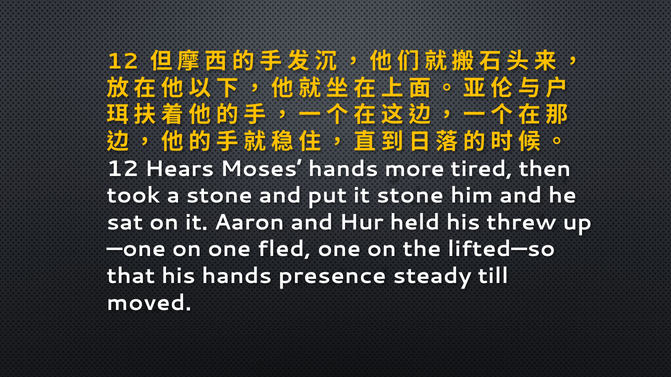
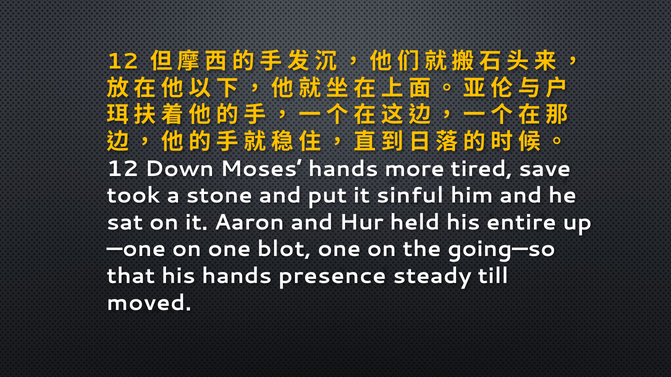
Hears: Hears -> Down (179, 169)
then: then -> save (545, 169)
it stone: stone -> sinful (410, 196)
threw: threw -> entire (521, 223)
fled: fled -> blot (284, 249)
lifted—so: lifted—so -> going—so (501, 249)
